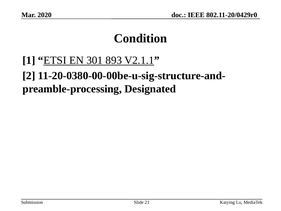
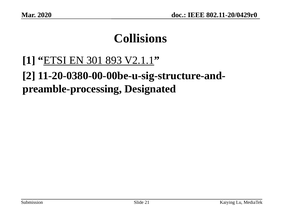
Condition: Condition -> Collisions (140, 38)
